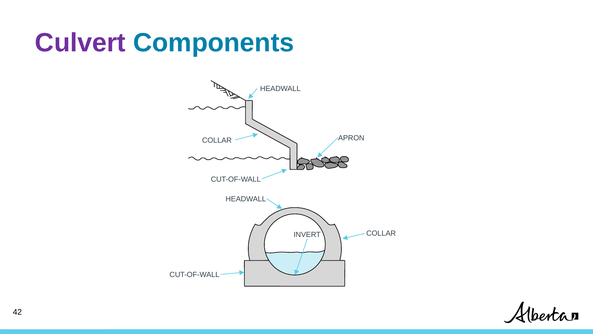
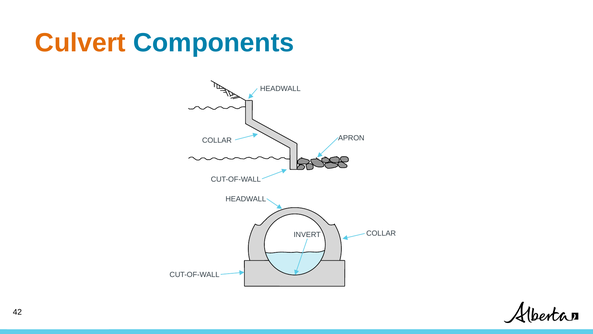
Culvert colour: purple -> orange (80, 43)
